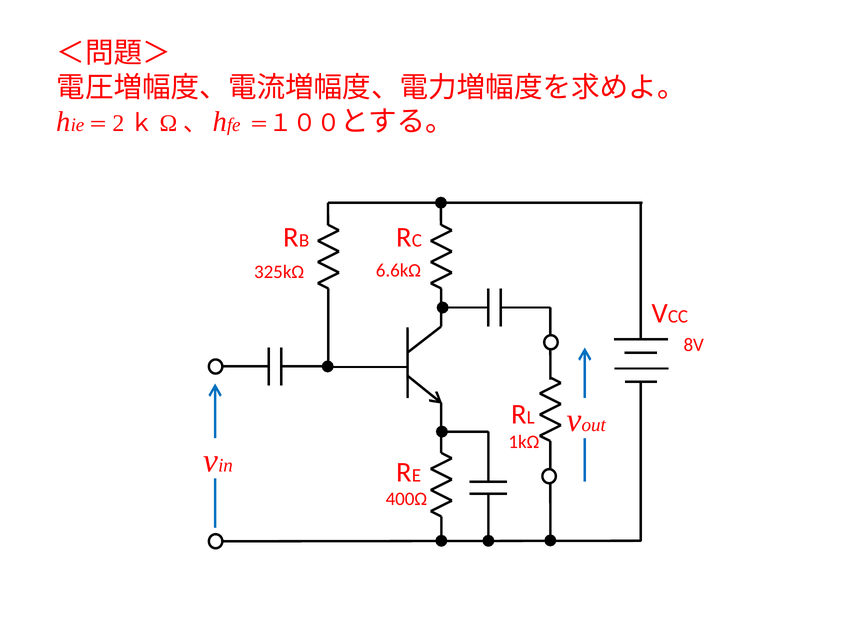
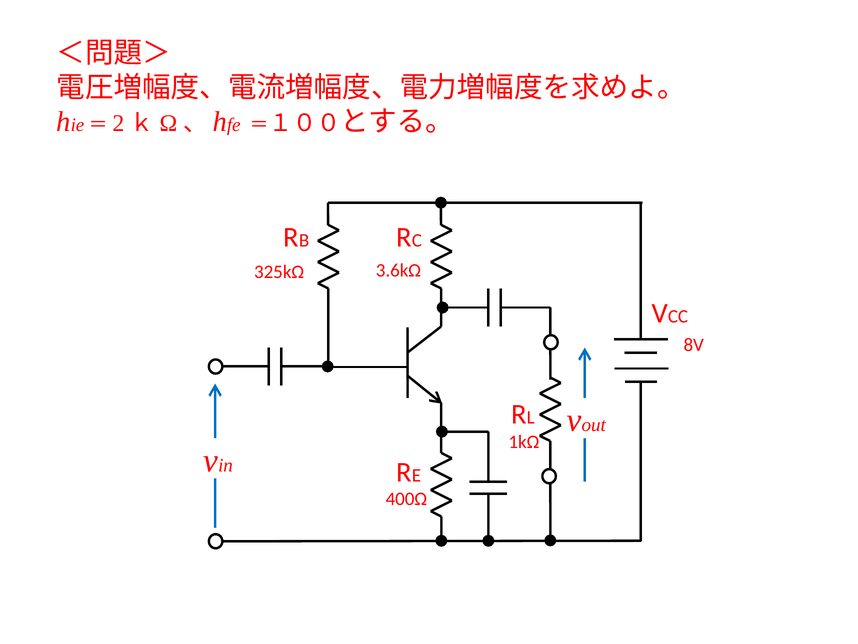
6.6kΩ: 6.6kΩ -> 3.6kΩ (398, 270)
